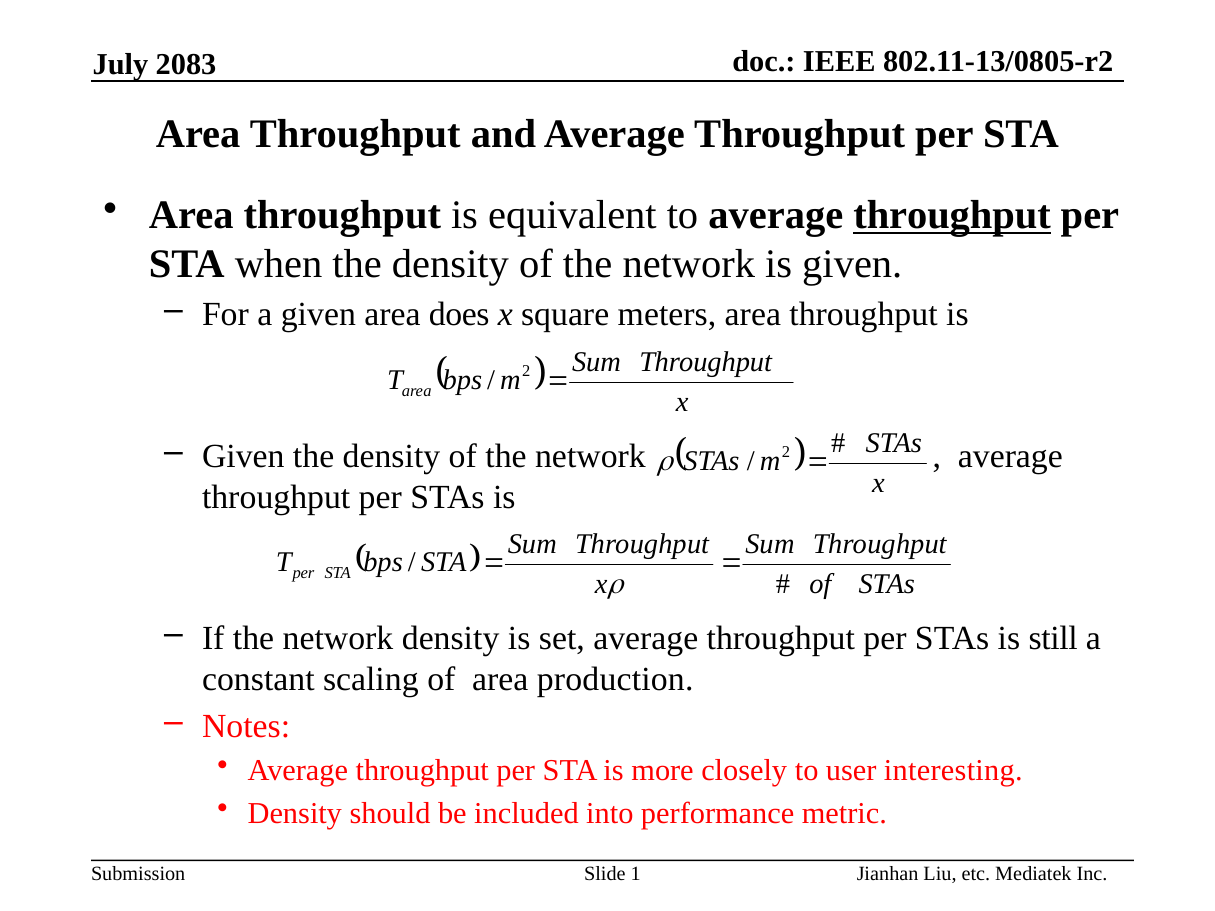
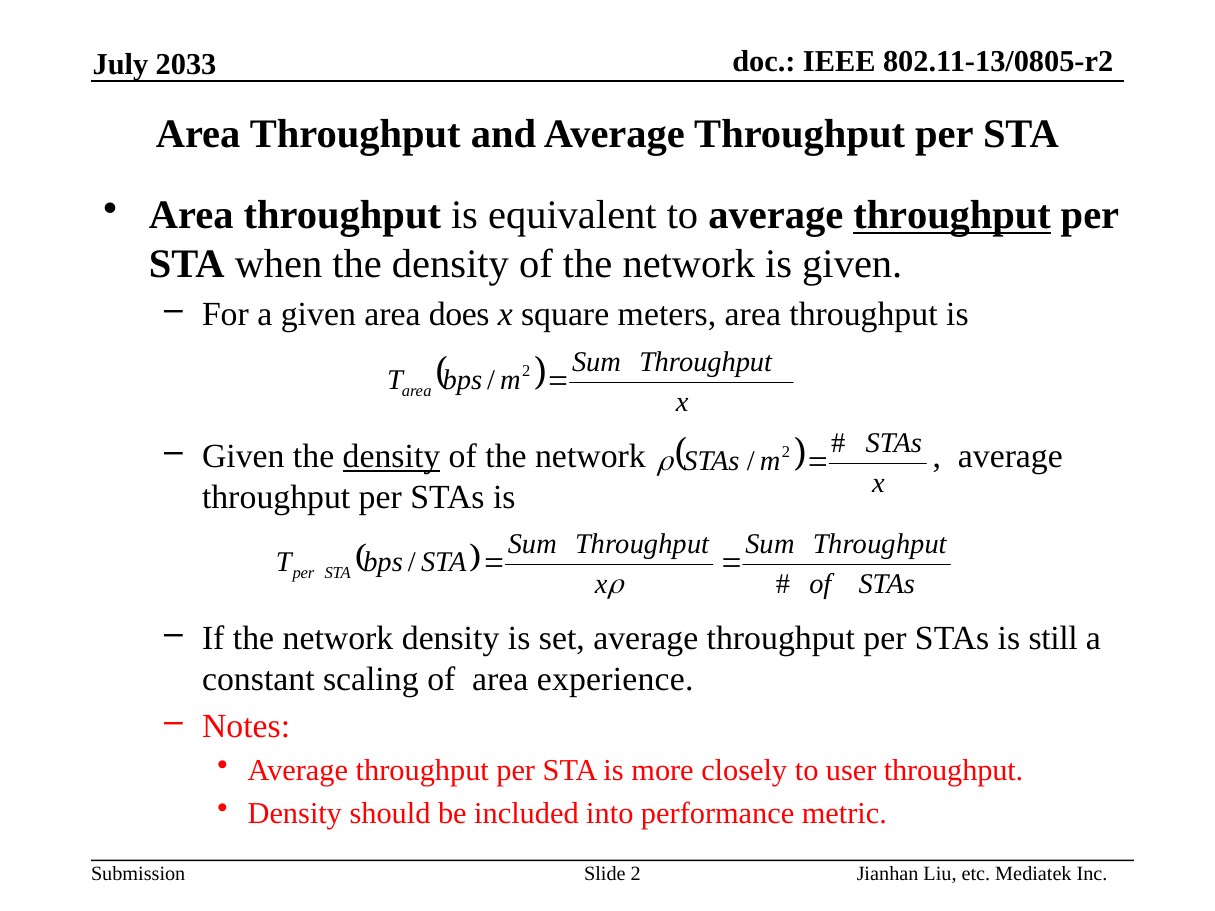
2083: 2083 -> 2033 (186, 65)
density underline: none -> present (391, 457)
production: production -> experience (615, 680)
user interesting: interesting -> throughput (954, 771)
Slide 1: 1 -> 2 (636, 874)
